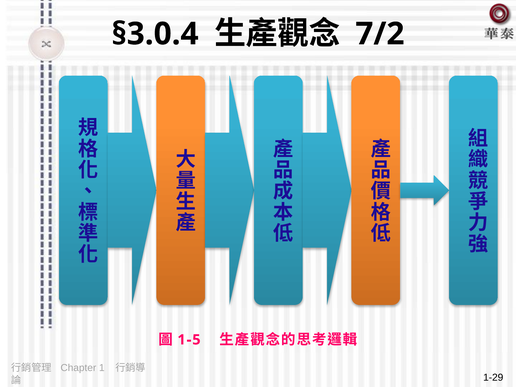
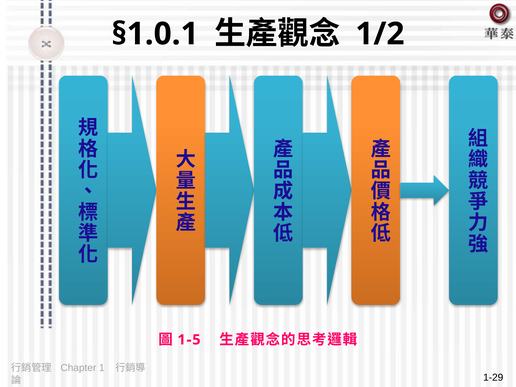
§3.0.4: §3.0.4 -> §1.0.1 (155, 34)
7/2: 7/2 -> 1/2 (380, 34)
